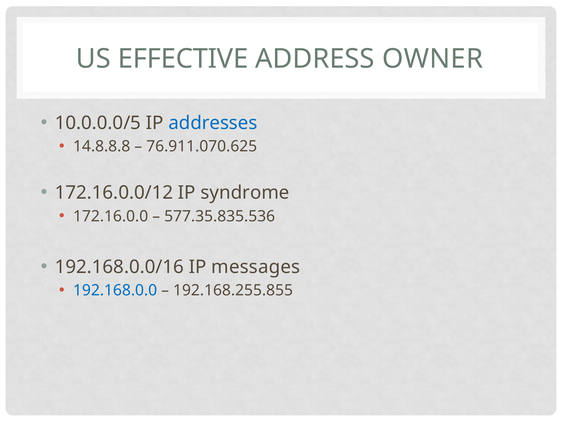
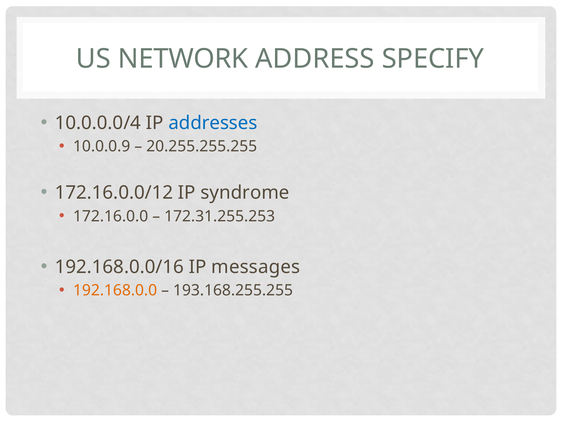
EFFECTIVE: EFFECTIVE -> NETWORK (183, 59)
OWNER: OWNER -> SPECIFY (433, 59)
10.0.0.0/5: 10.0.0.0/5 -> 10.0.0.0/4 (98, 123)
14.8.8.8: 14.8.8.8 -> 10.0.0.9 (102, 147)
76.911.070.625: 76.911.070.625 -> 20.255.255.255 (202, 147)
577.35.835.536: 577.35.835.536 -> 172.31.255.253 (220, 217)
192.168.0.0 colour: blue -> orange (115, 291)
192.168.255.855: 192.168.255.855 -> 193.168.255.255 (233, 291)
